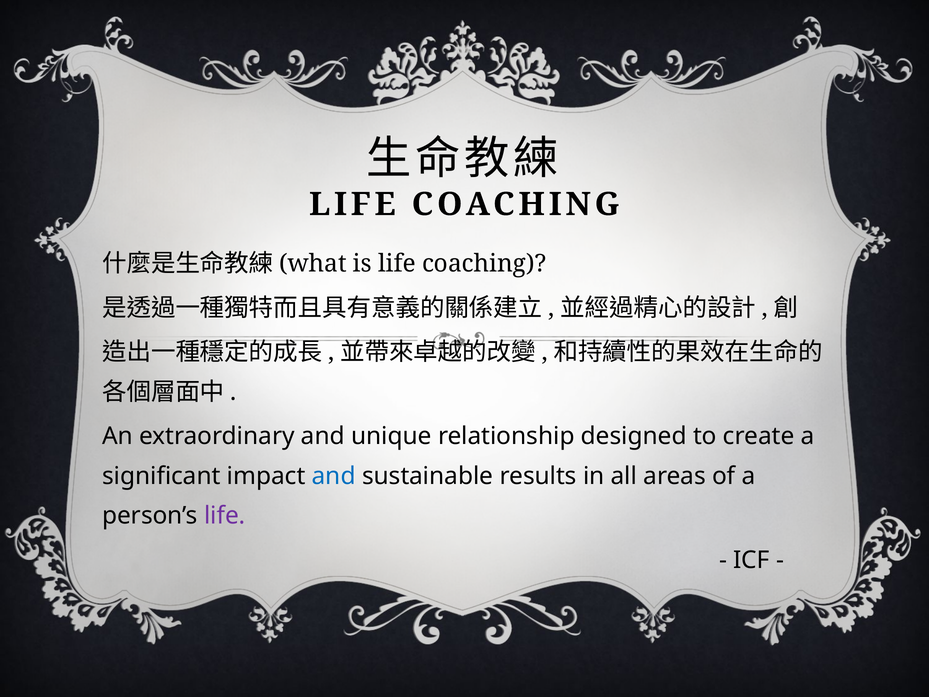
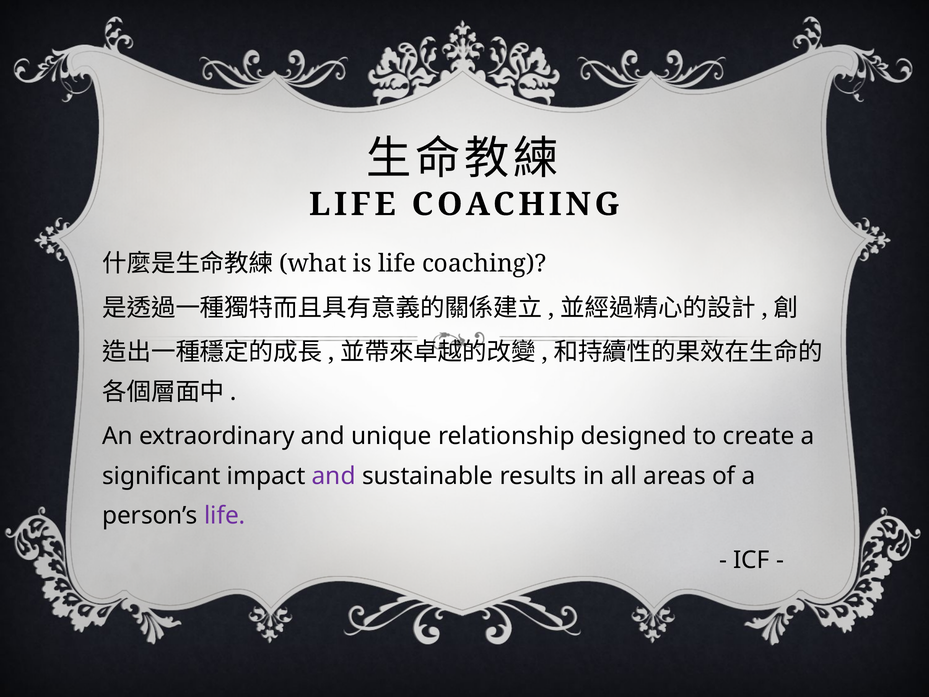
and colour: blue -> purple (334, 476)
